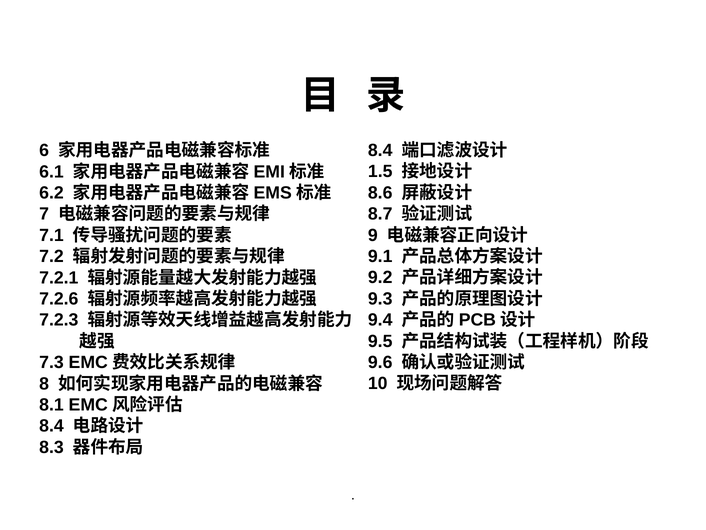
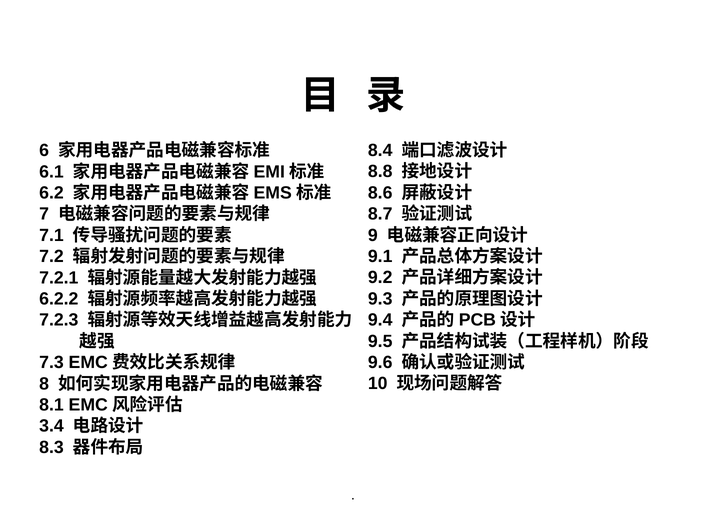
1.5: 1.5 -> 8.8 (380, 171)
7.2.6: 7.2.6 -> 6.2.2 (59, 299)
8.4: 8.4 -> 3.4 (51, 426)
